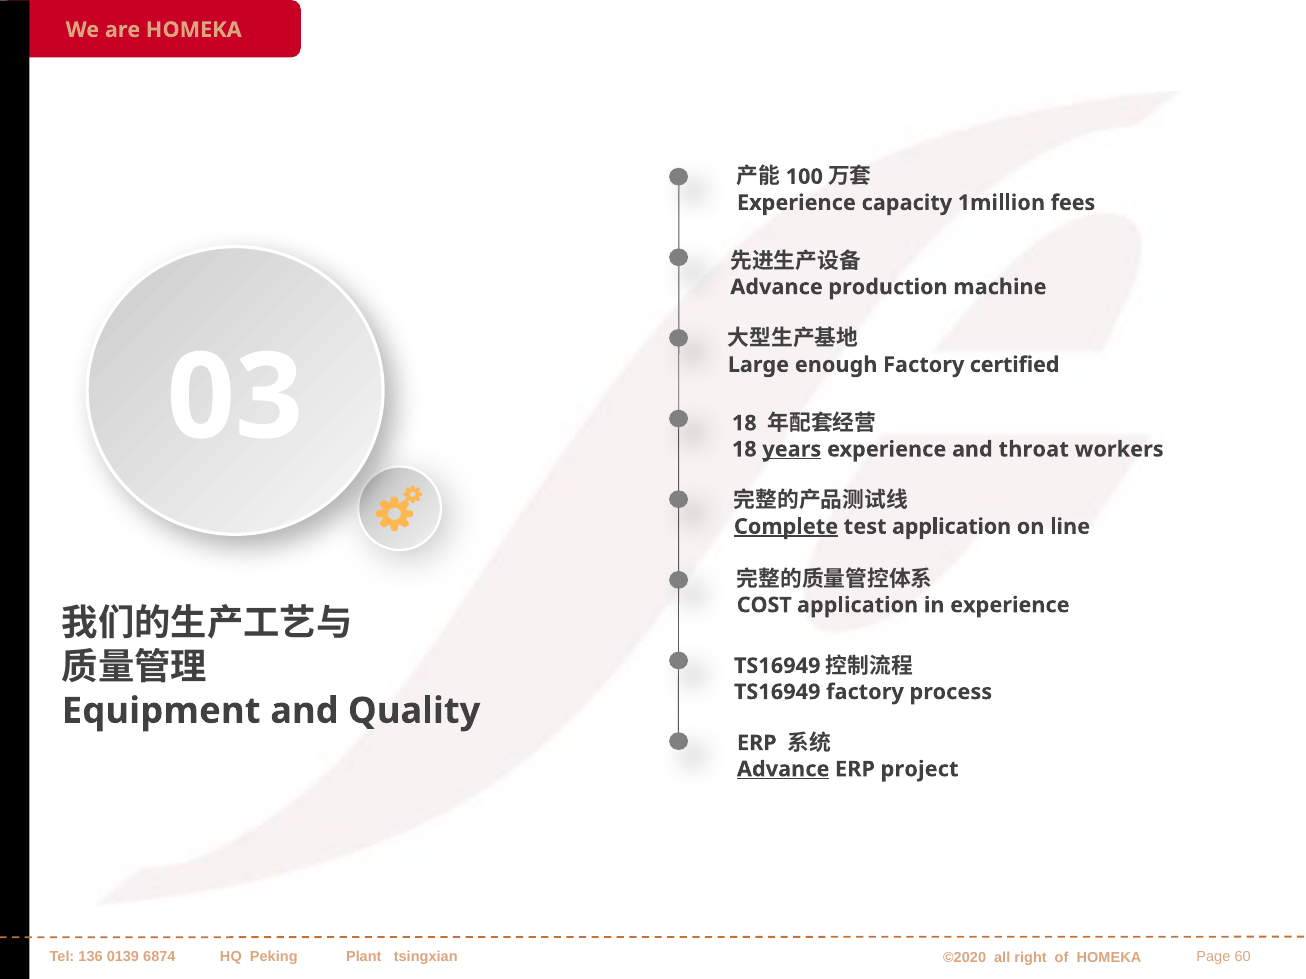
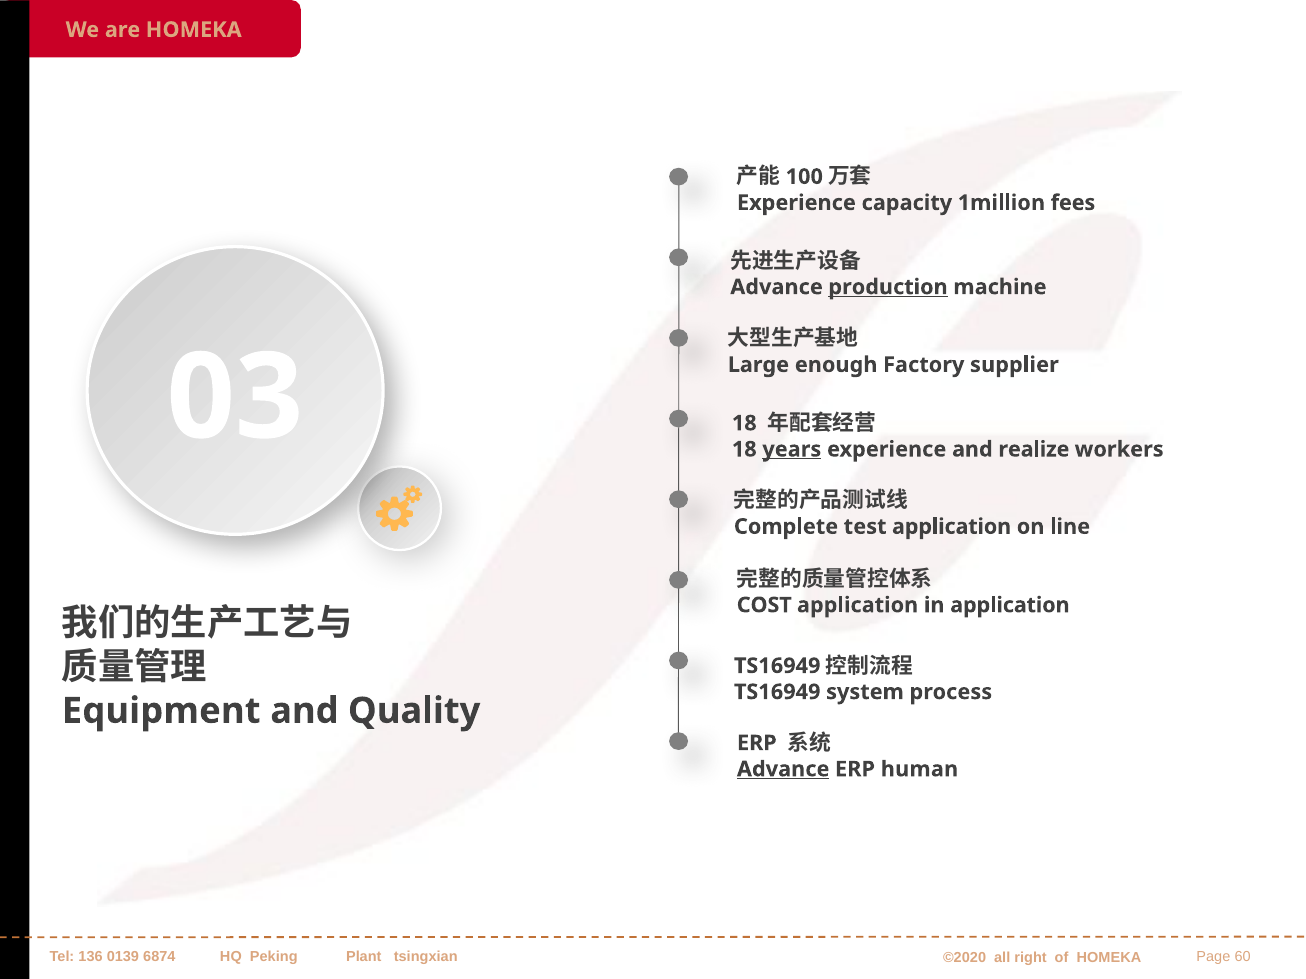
production underline: none -> present (888, 287)
certified: certified -> supplier (1014, 365)
throat: throat -> realize (1034, 450)
Complete underline: present -> none (786, 527)
in experience: experience -> application (1010, 605)
TS16949 factory: factory -> system (865, 692)
project: project -> human (919, 770)
